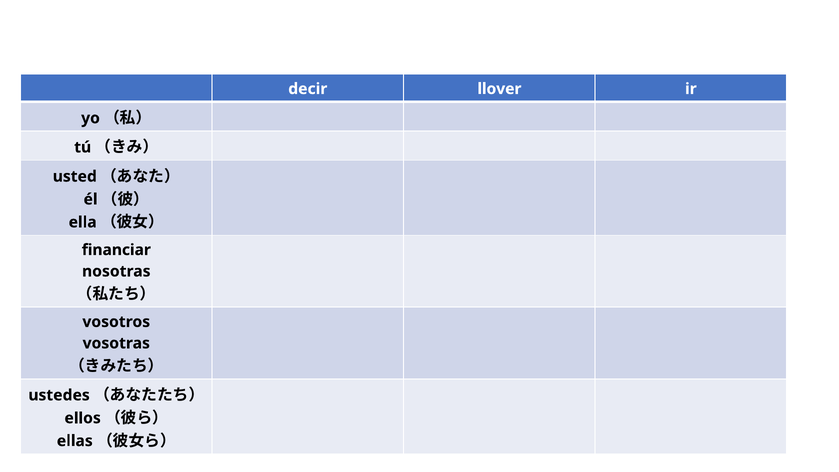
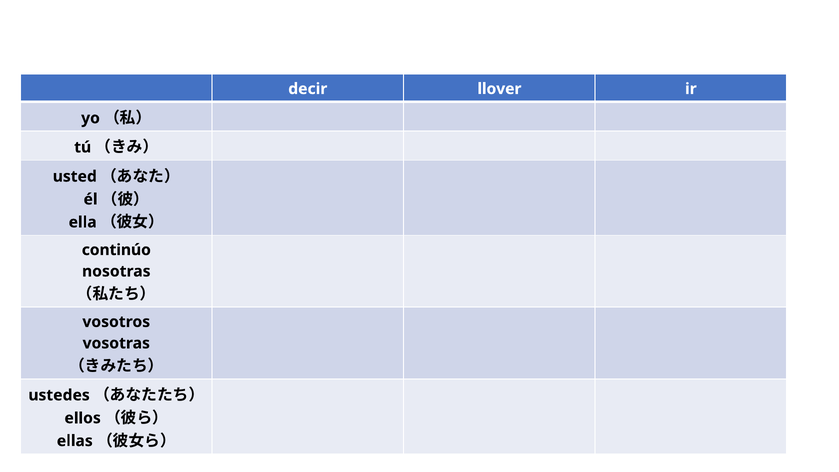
financiar: financiar -> continúo (116, 250)
